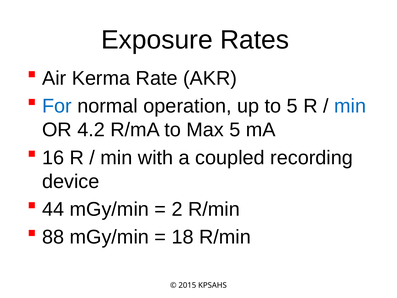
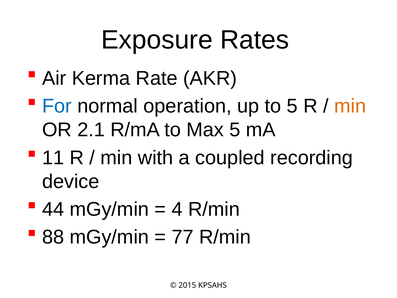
min colour: blue -> orange (350, 106)
4.2: 4.2 -> 2.1 (91, 130)
16: 16 -> 11 (53, 158)
2: 2 -> 4 (177, 209)
18: 18 -> 77 (183, 237)
